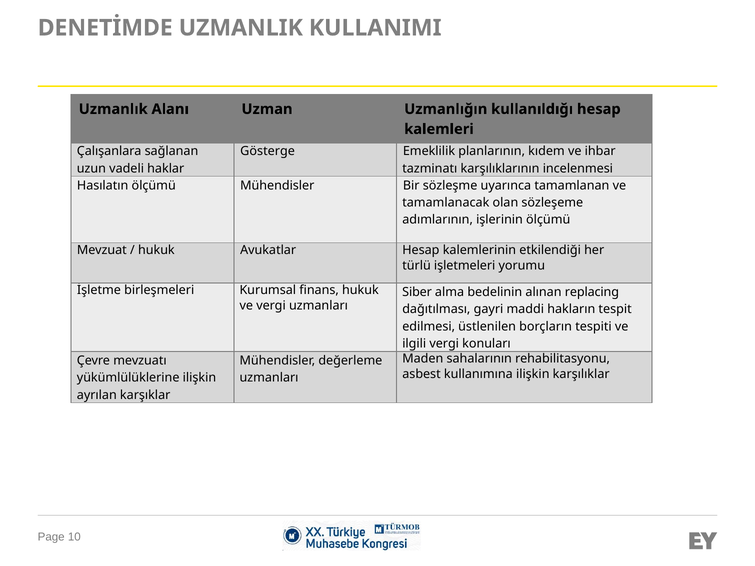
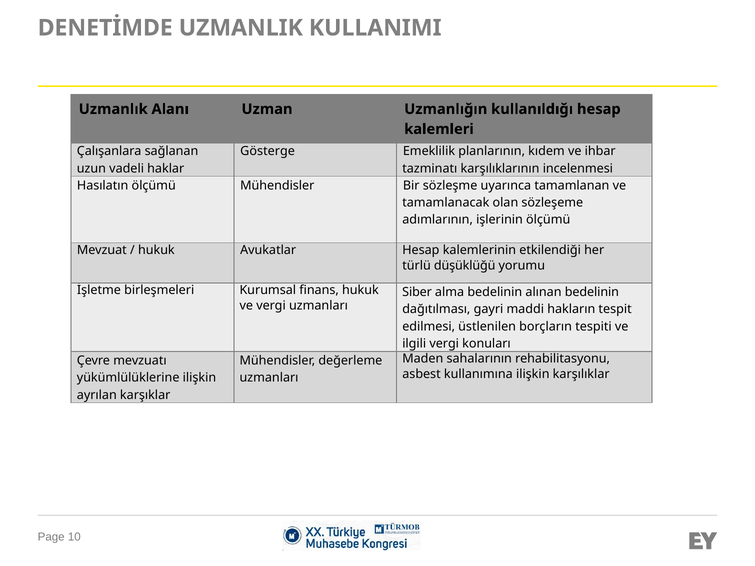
işletmeleri: işletmeleri -> düşüklüğü (465, 266)
alınan replacing: replacing -> bedelinin (592, 292)
